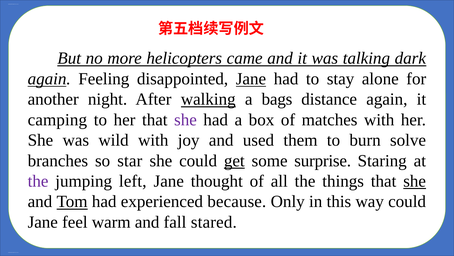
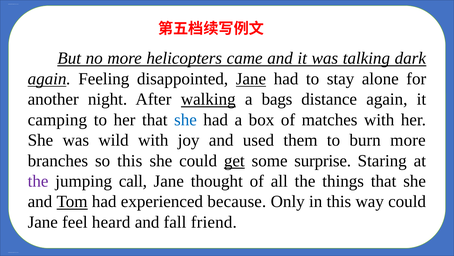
she colour: purple -> blue (185, 119)
burn solve: solve -> more (408, 140)
so star: star -> this (130, 160)
left: left -> call (133, 181)
she underline: present -> none (415, 181)
warm: warm -> heard (111, 222)
stared: stared -> friend (214, 222)
